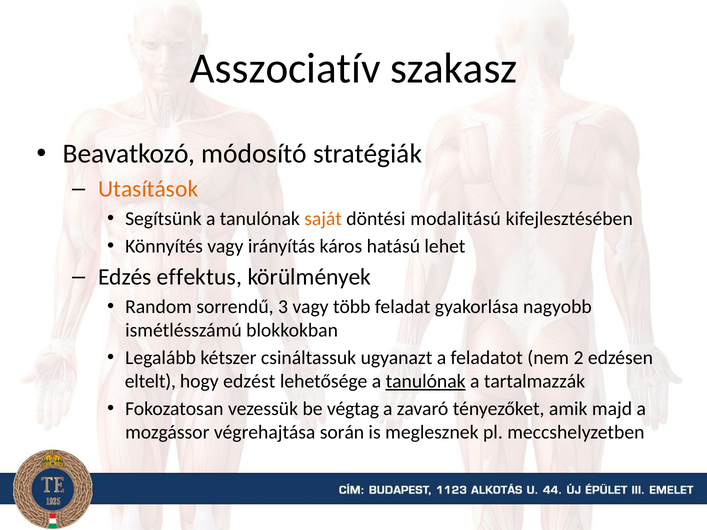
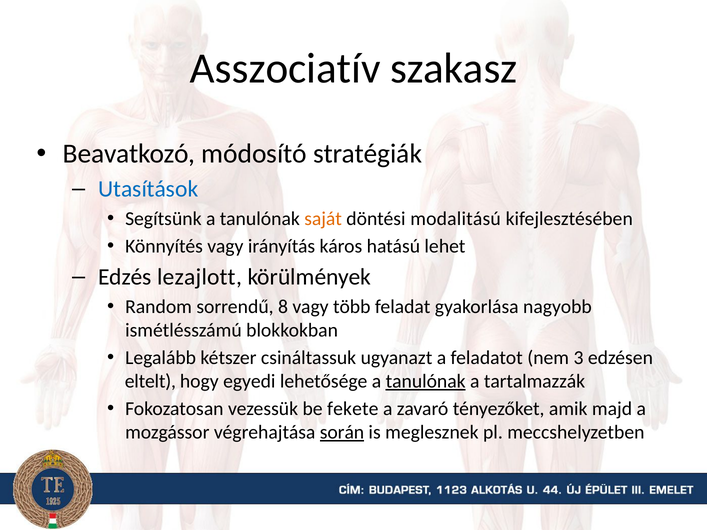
Utasítások colour: orange -> blue (148, 189)
effektus: effektus -> lezajlott (199, 277)
3: 3 -> 8 (283, 307)
2: 2 -> 3 (579, 358)
edzést: edzést -> egyedi (249, 381)
végtag: végtag -> fekete (353, 409)
során underline: none -> present (342, 433)
